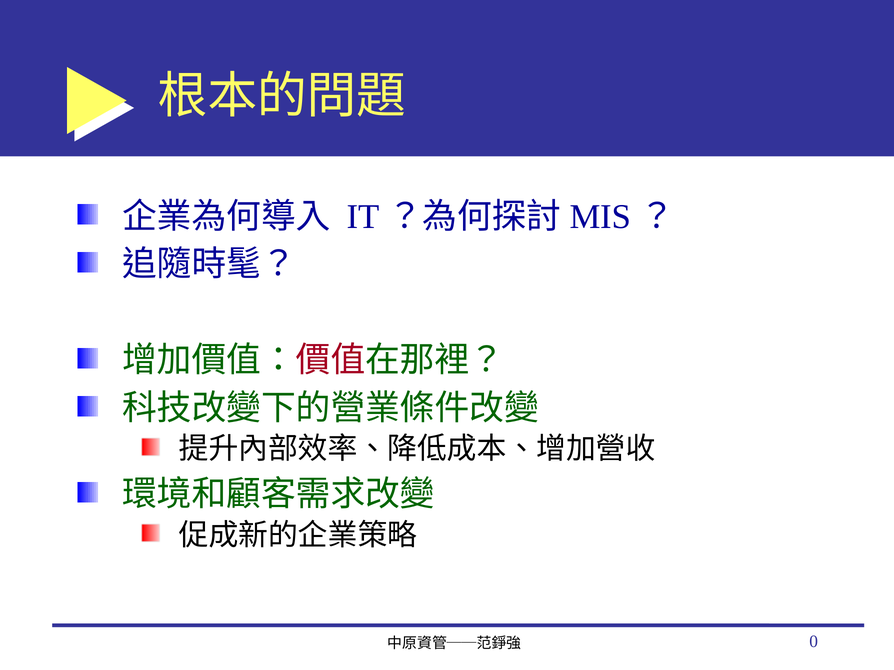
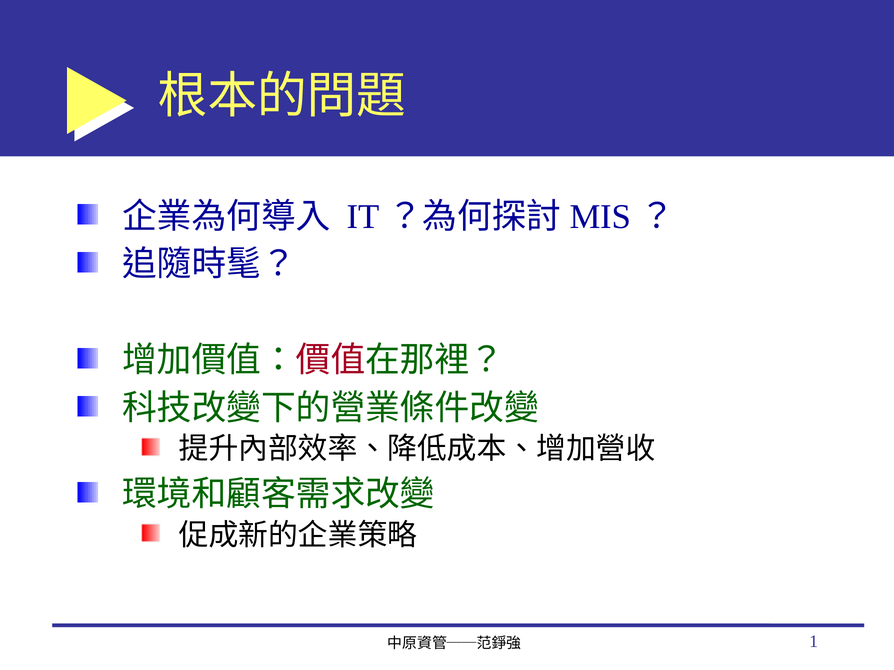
0: 0 -> 1 (814, 642)
